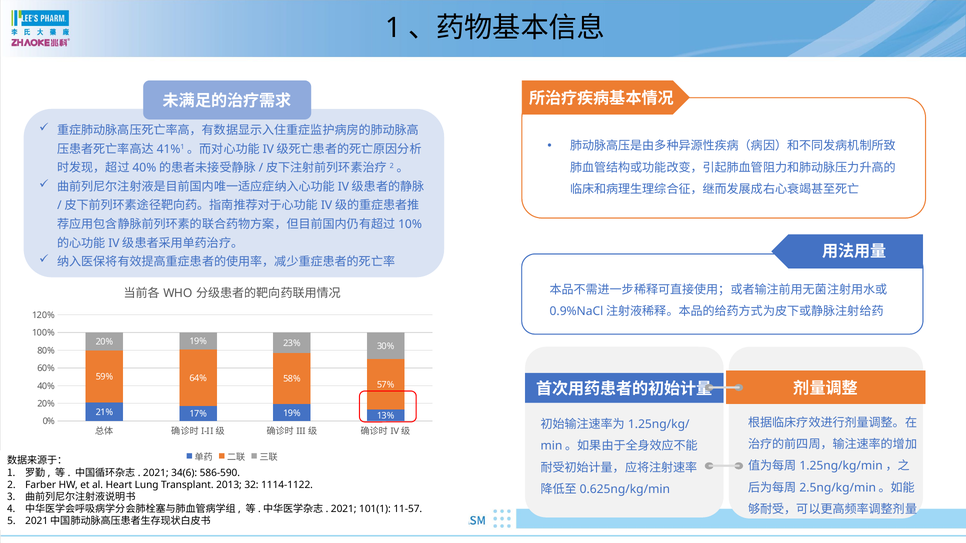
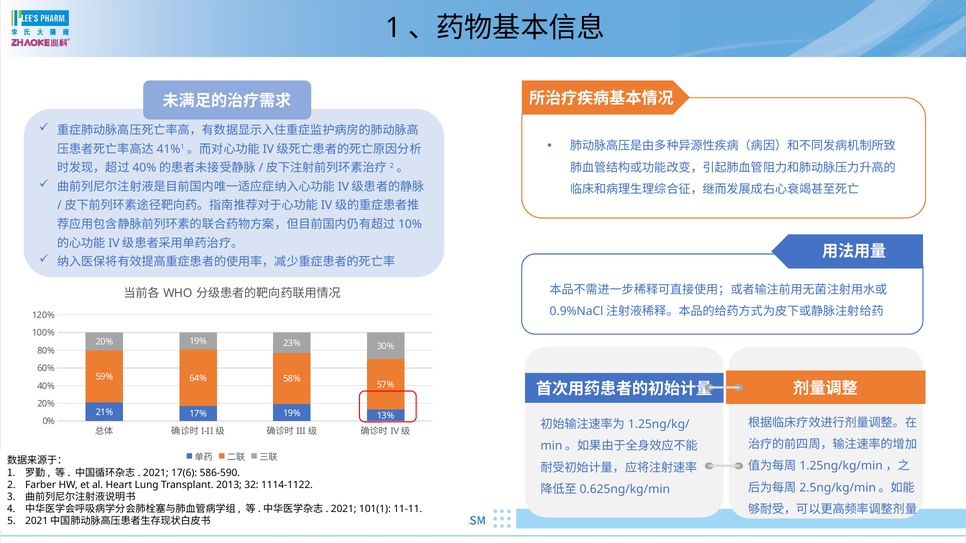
34(6: 34(6 -> 17(6 (184, 473)
11-57: 11-57 -> 11-11 (408, 509)
